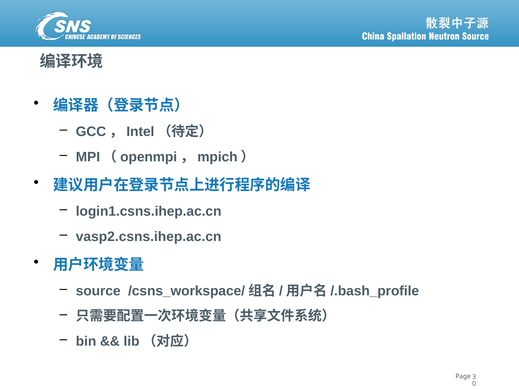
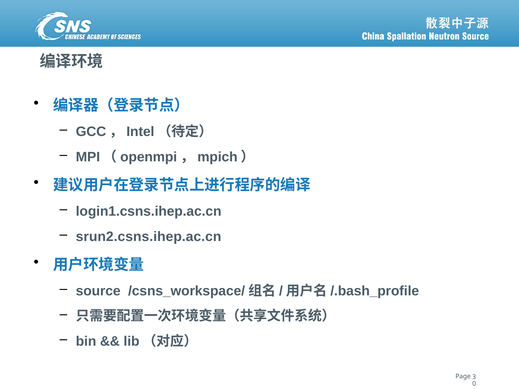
vasp2.csns.ihep.ac.cn: vasp2.csns.ihep.ac.cn -> srun2.csns.ihep.ac.cn (149, 237)
